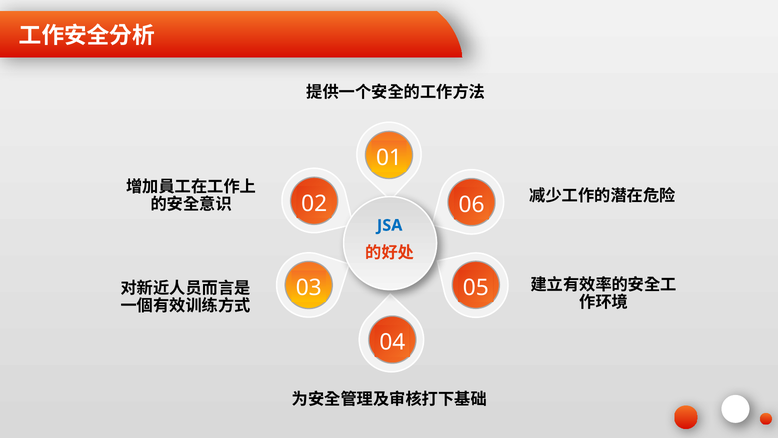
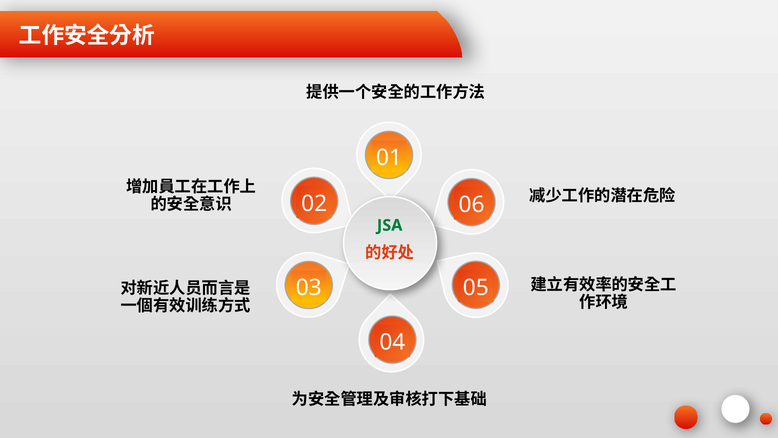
JSA colour: blue -> green (390, 225)
